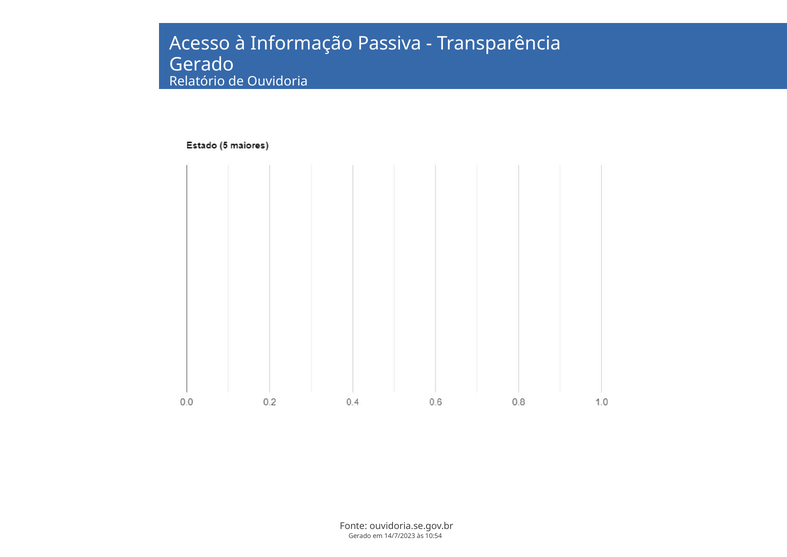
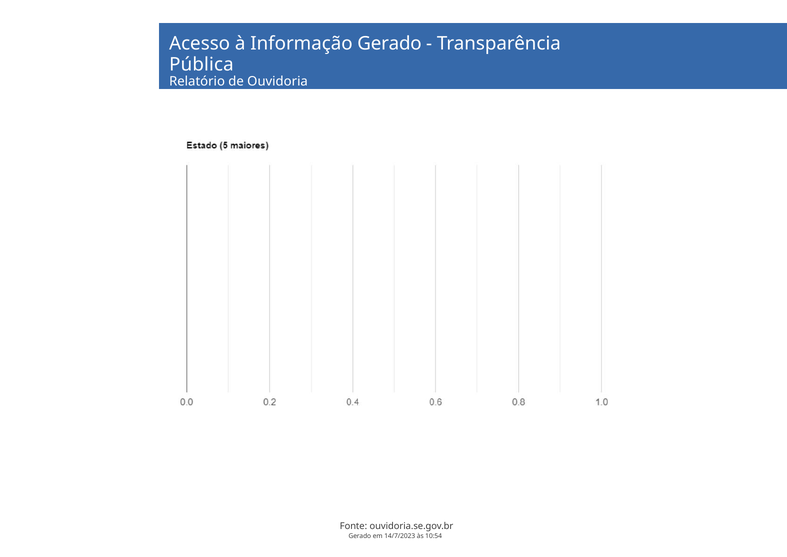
Informação Passiva: Passiva -> Gerado (390, 43)
Gerado: Gerado -> Pública (201, 64)
